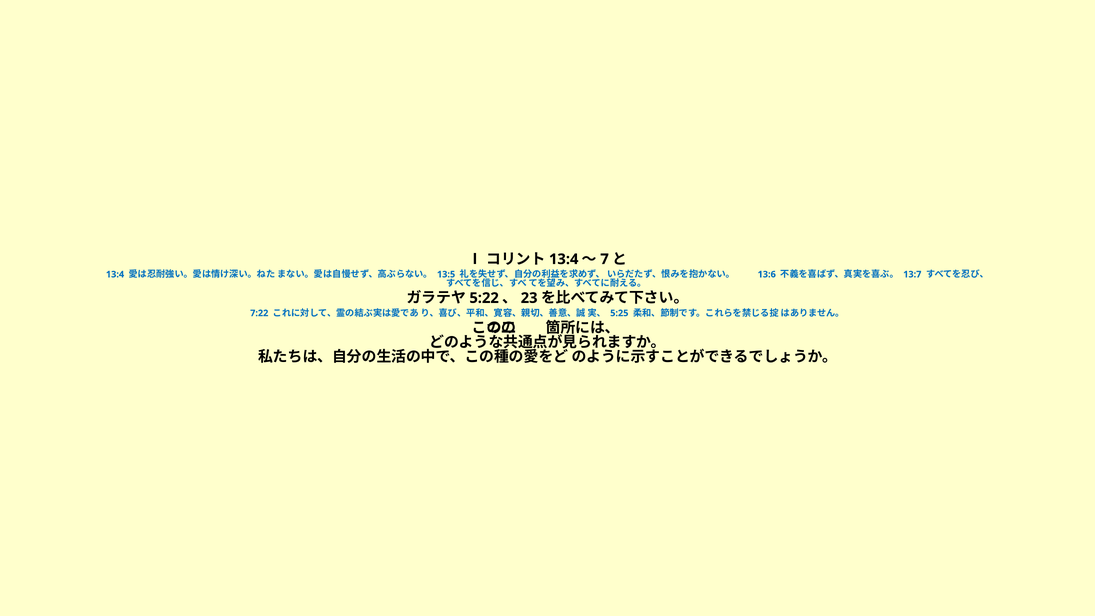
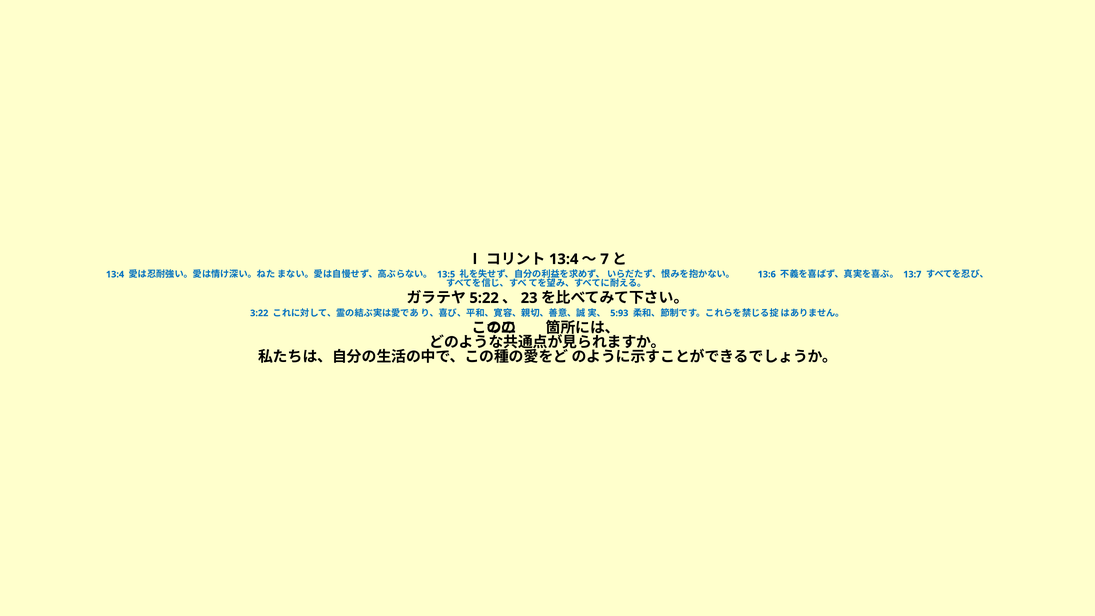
7:22: 7:22 -> 3:22 (259, 313)
5:25: 5:25 -> 5:93 (619, 313)
